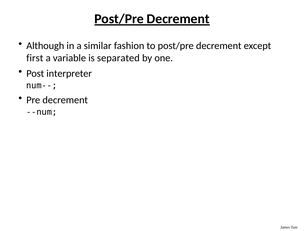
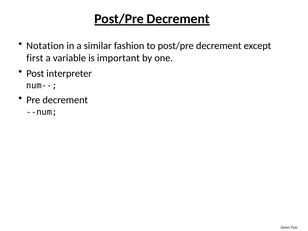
Although: Although -> Notation (45, 46)
separated: separated -> important (118, 58)
